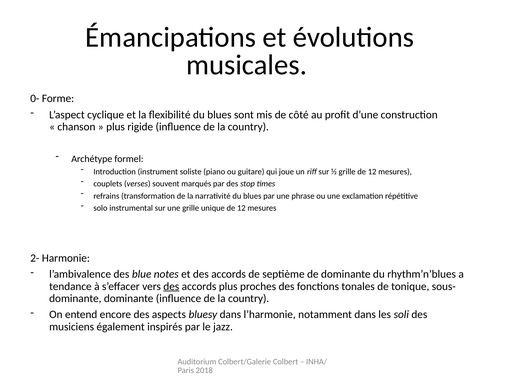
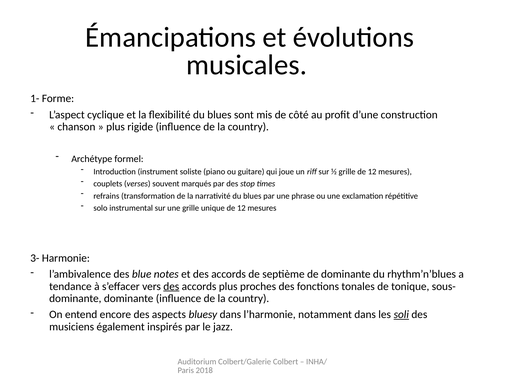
0-: 0- -> 1- (35, 98)
2-: 2- -> 3- (35, 258)
soli underline: none -> present (401, 314)
